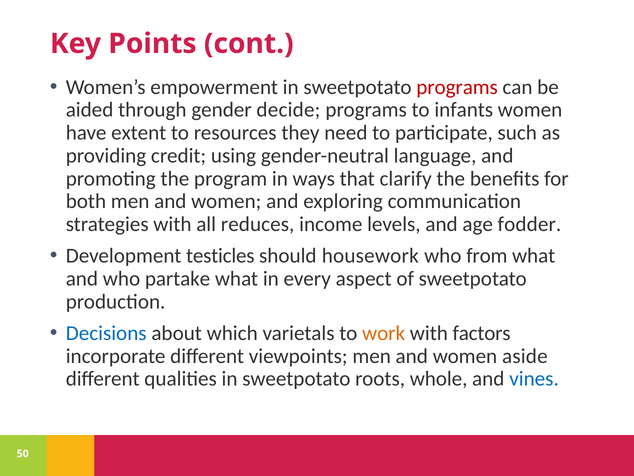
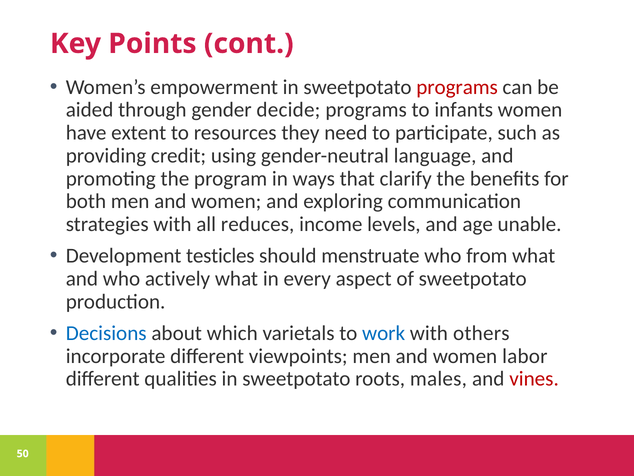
fodder: fodder -> unable (530, 224)
housework: housework -> menstruate (370, 256)
partake: partake -> actively (178, 278)
work colour: orange -> blue (384, 333)
factors: factors -> others (481, 333)
aside: aside -> labor (525, 356)
whole: whole -> males (438, 378)
vines colour: blue -> red (534, 378)
